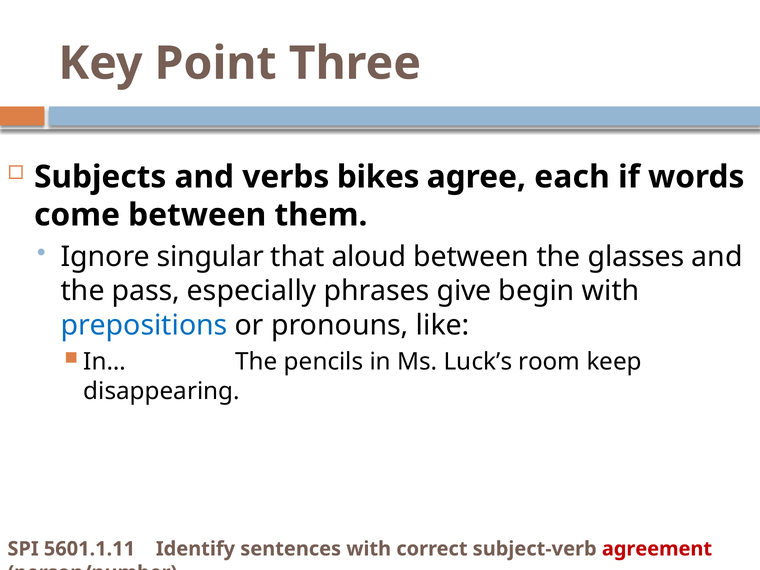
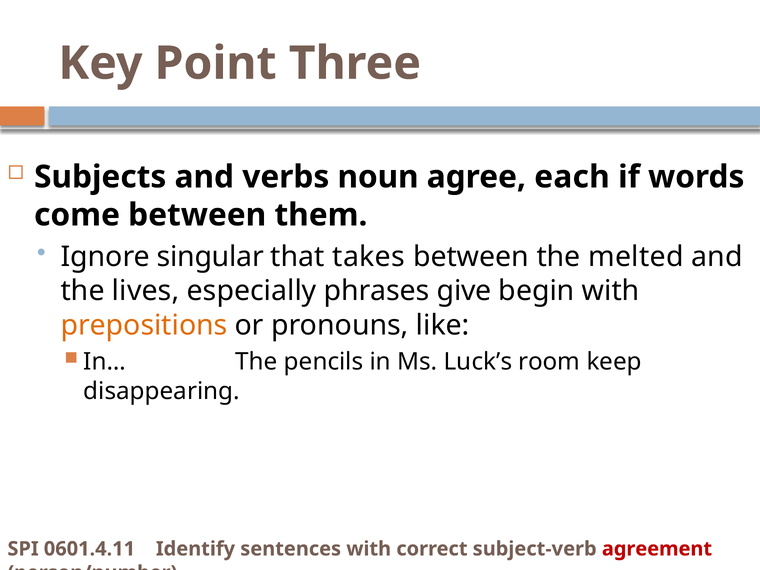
bikes: bikes -> noun (378, 177)
aloud: aloud -> takes (369, 257)
glasses: glasses -> melted (636, 257)
pass: pass -> lives (146, 291)
prepositions colour: blue -> orange (144, 325)
5601.1.11: 5601.1.11 -> 0601.4.11 (89, 549)
